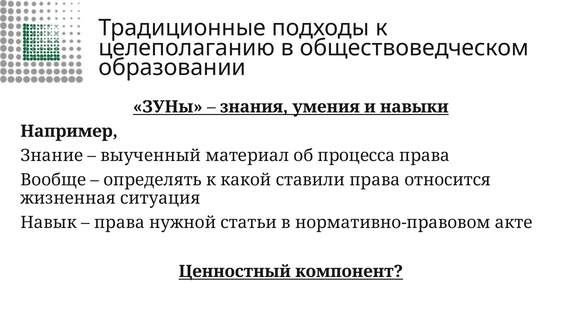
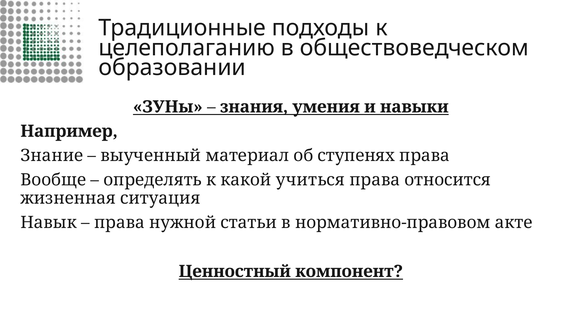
процесса: процесса -> ступенях (356, 155)
ставили: ставили -> учиться (310, 180)
